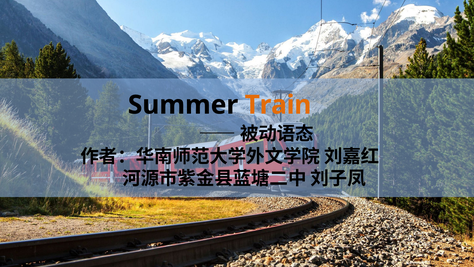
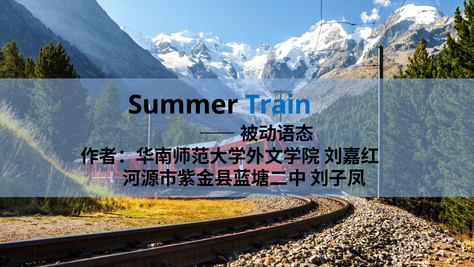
Train colour: orange -> blue (278, 105)
